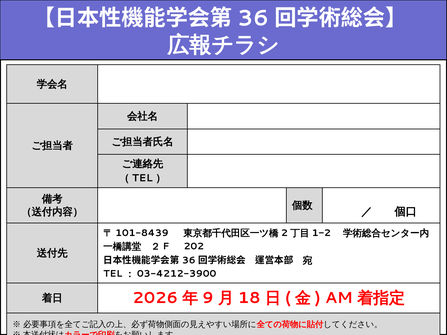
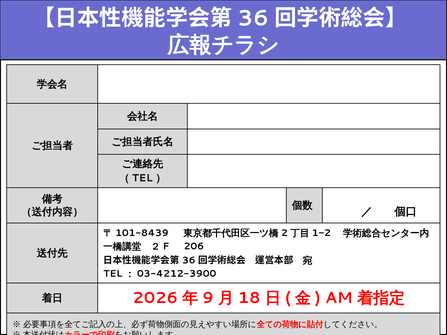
202: 202 -> 206 (194, 247)
